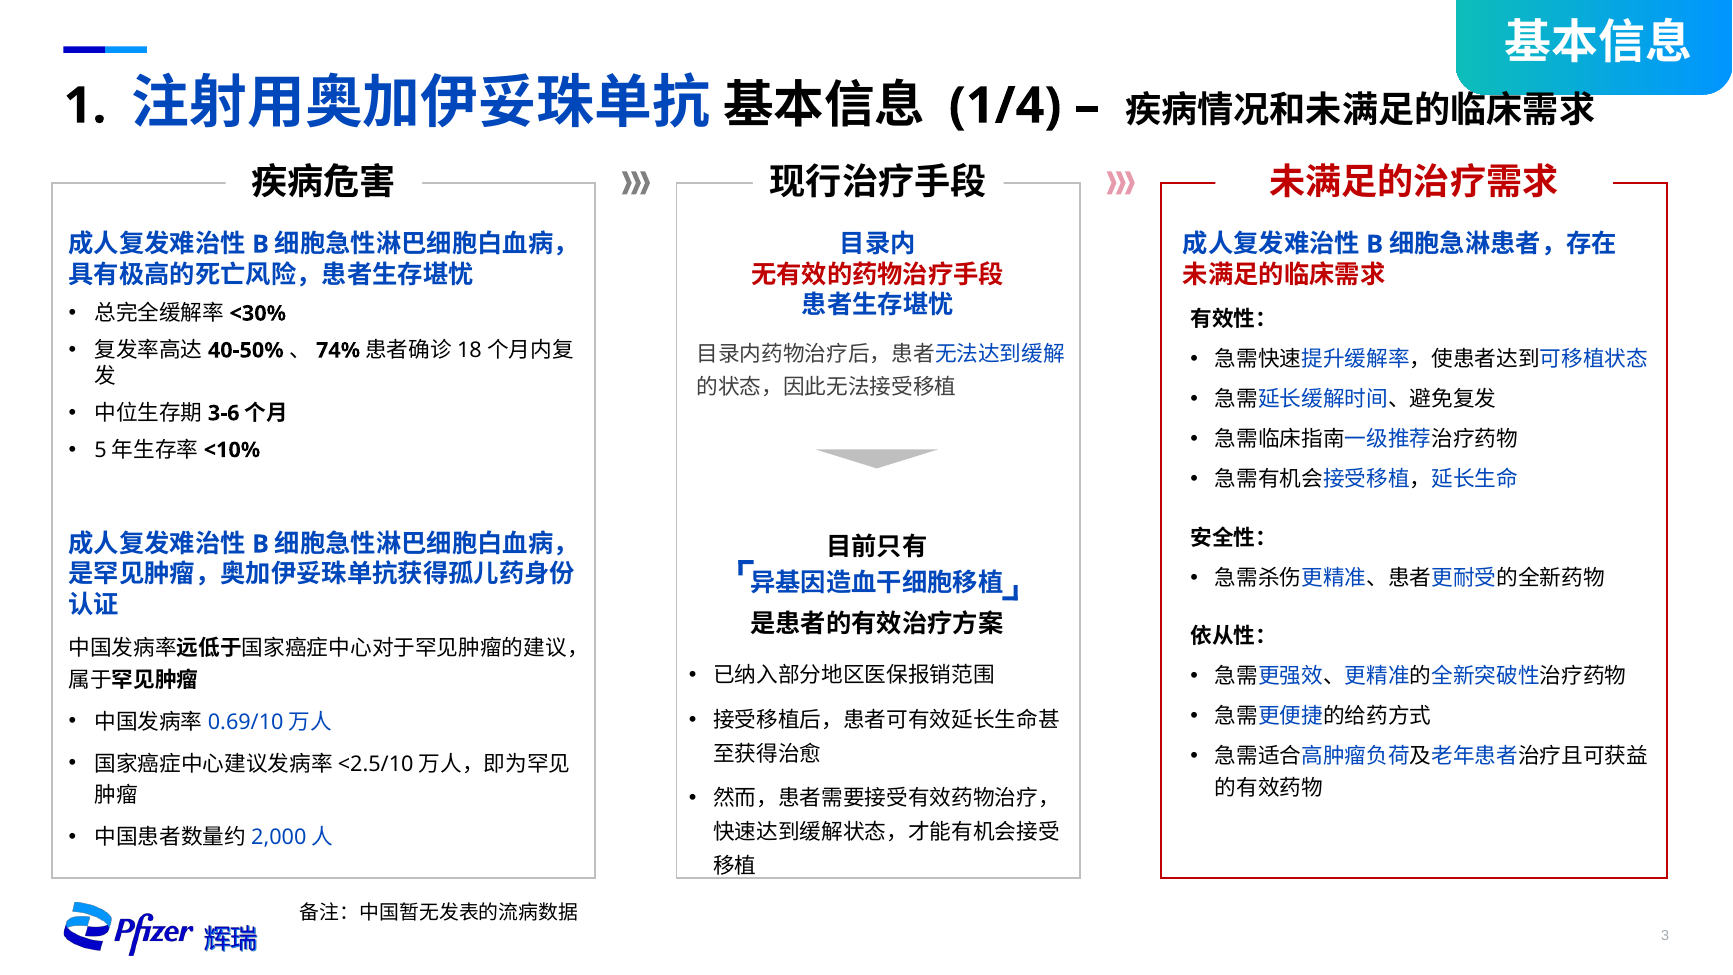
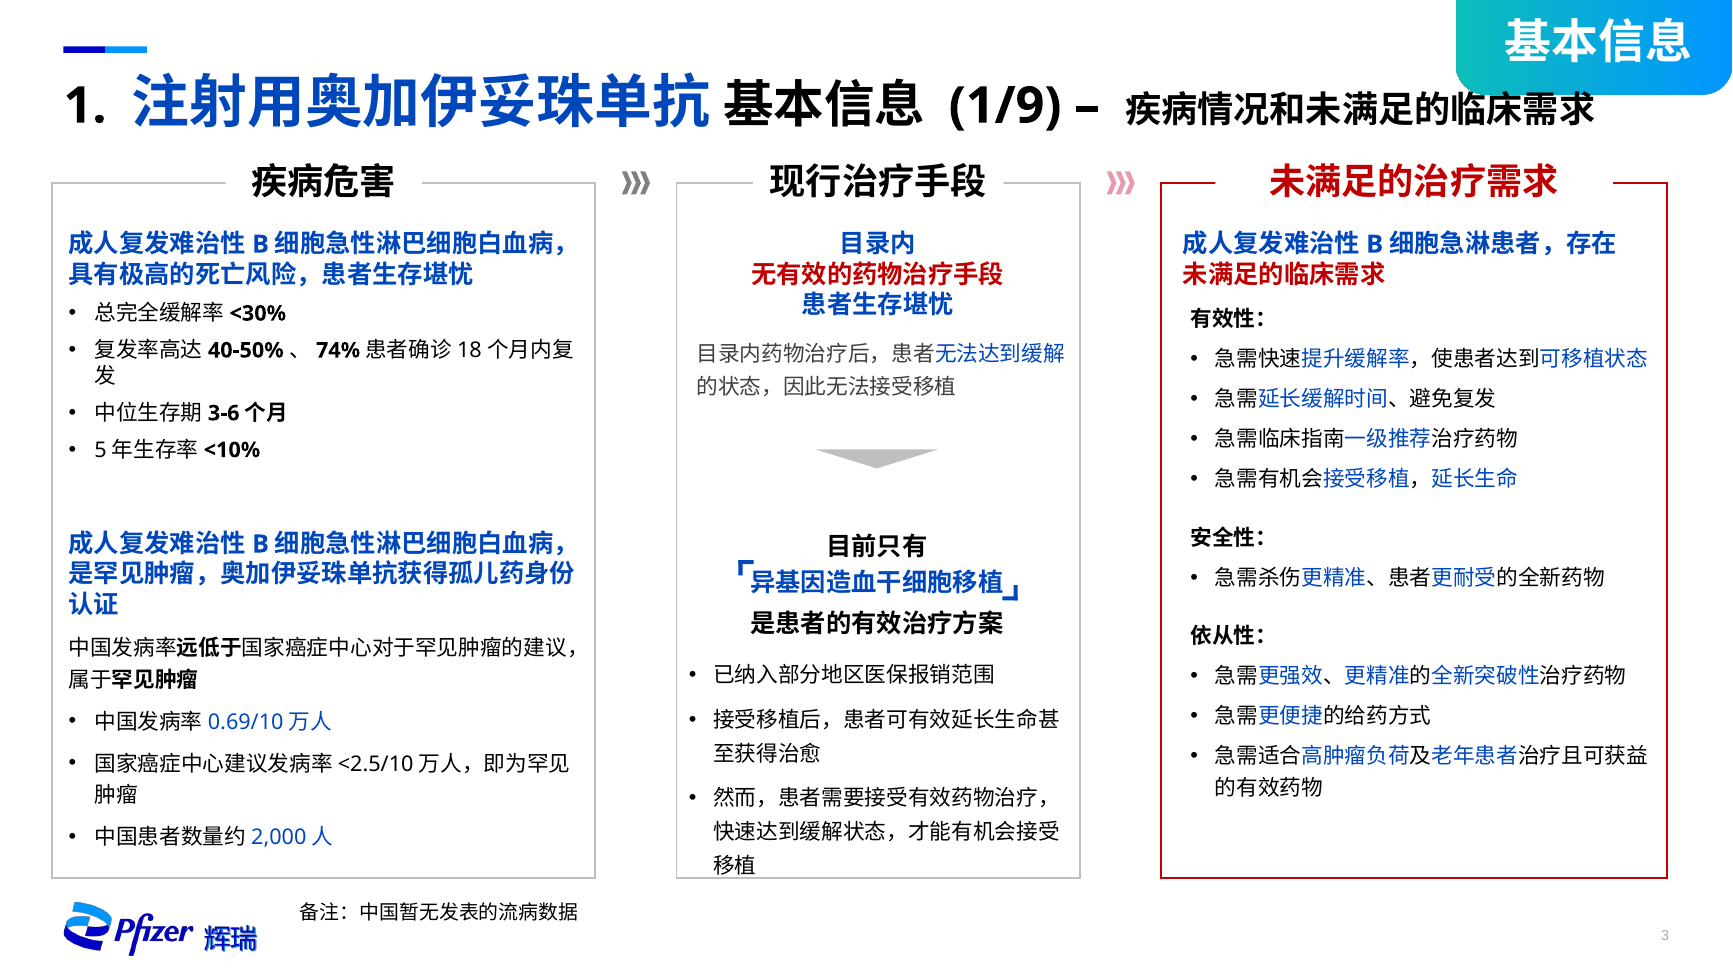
1/4: 1/4 -> 1/9 (1005, 106)
